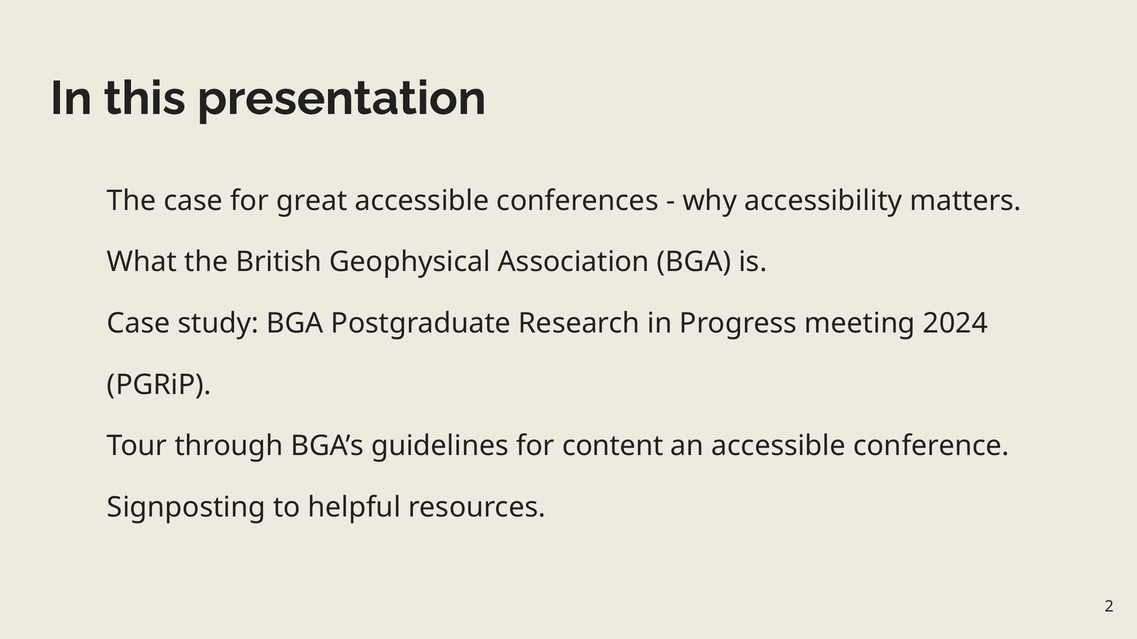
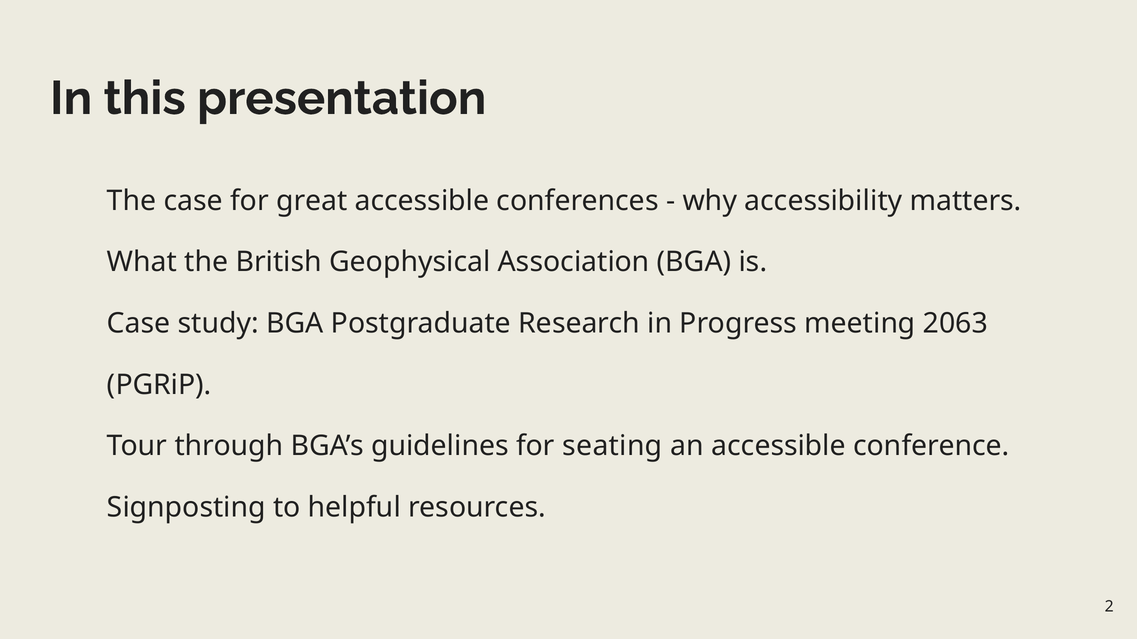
2024: 2024 -> 2063 (955, 324)
content: content -> seating (612, 446)
